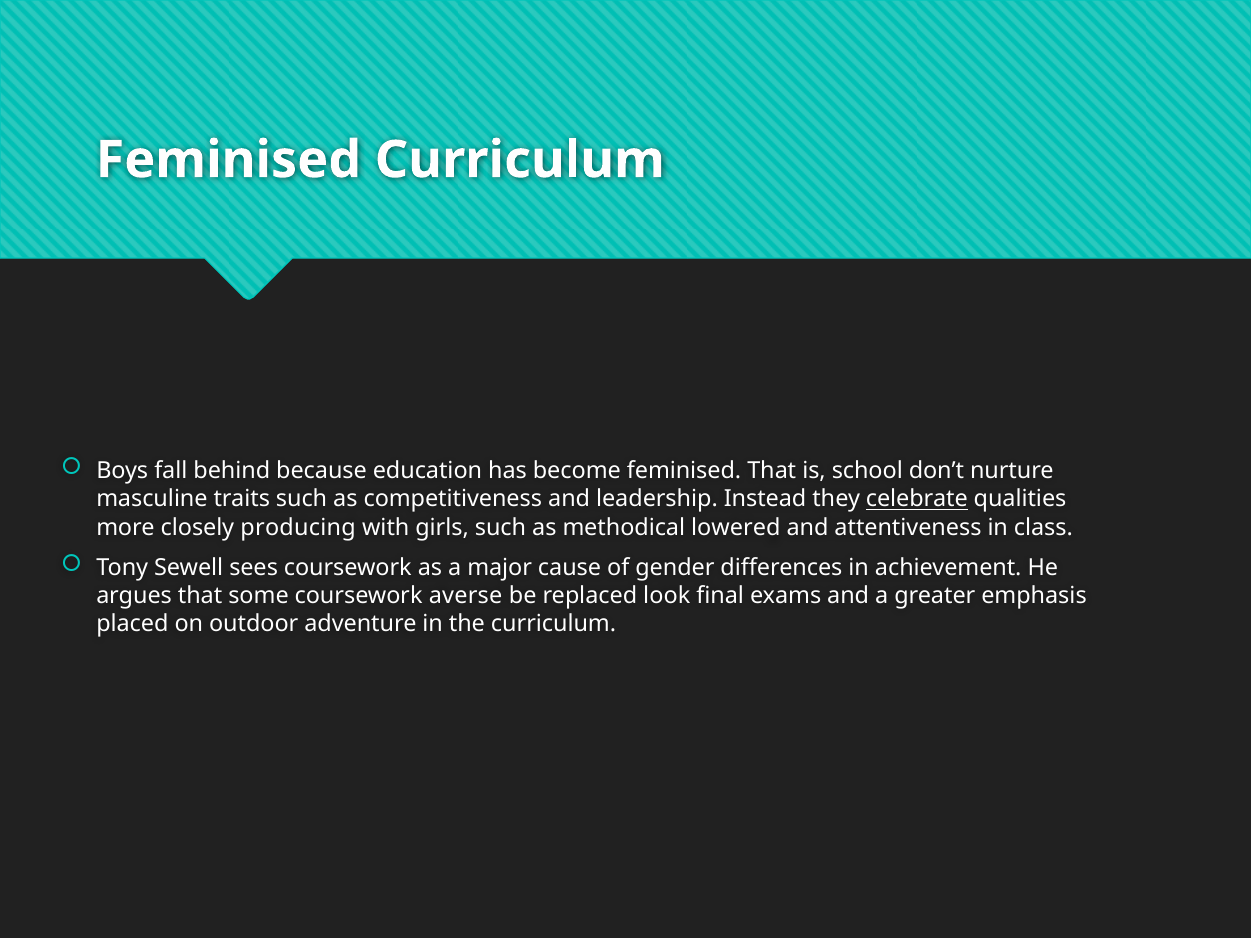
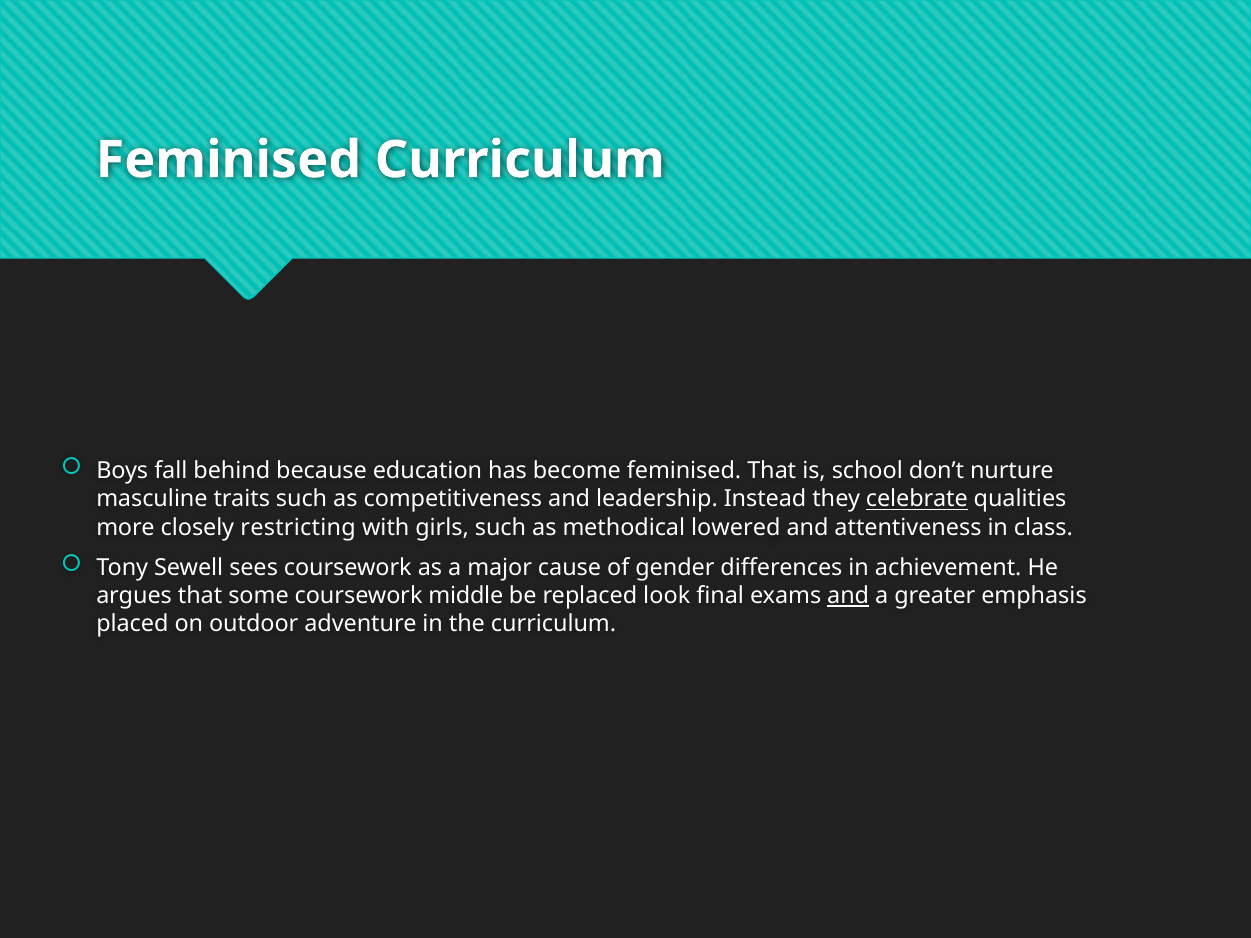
producing: producing -> restricting (298, 527)
averse: averse -> middle (466, 596)
and underline: none -> present (848, 596)
